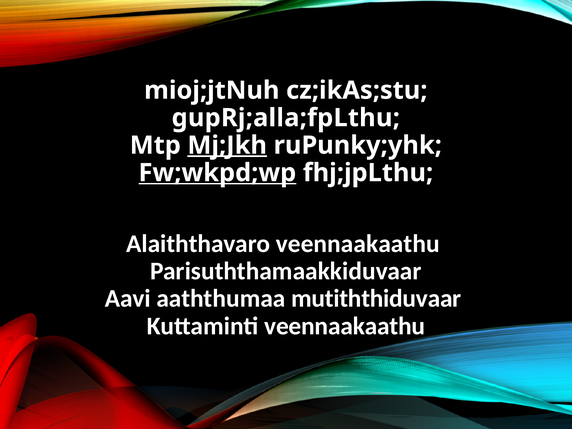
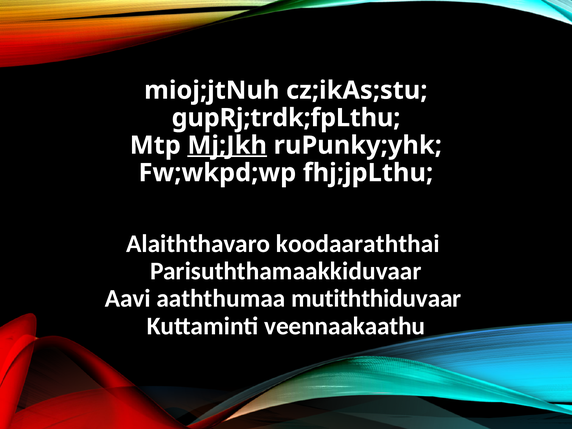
gupRj;alla;fpLthu: gupRj;alla;fpLthu -> gupRj;trdk;fpLthu (286, 118)
Fw;wkpd;wp underline: present -> none (217, 173)
Alaiththavaro veennaakaathu: veennaakaathu -> koodaaraththai (358, 244)
